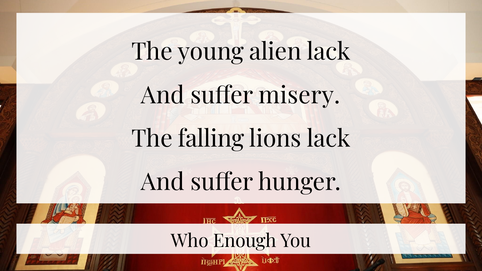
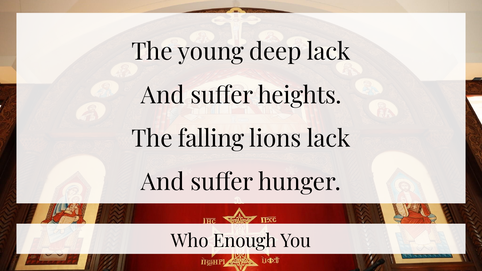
alien: alien -> deep (275, 52)
misery: misery -> heights (300, 95)
